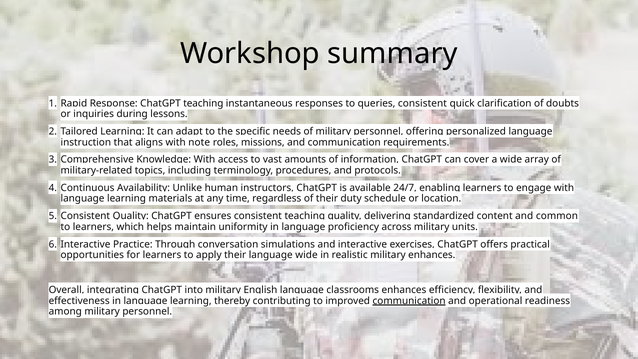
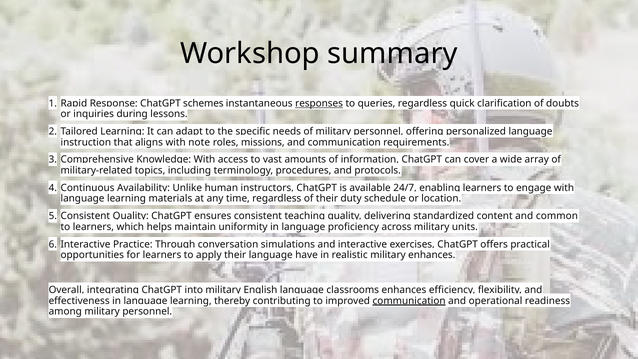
teaching: teaching -> schemes (203, 103)
responses underline: none -> present (319, 103)
queries consistent: consistent -> regardless (423, 103)
language wide: wide -> have (307, 255)
